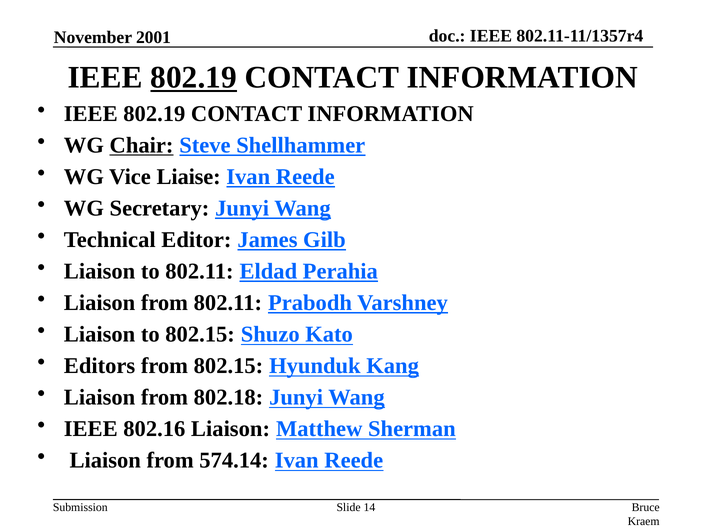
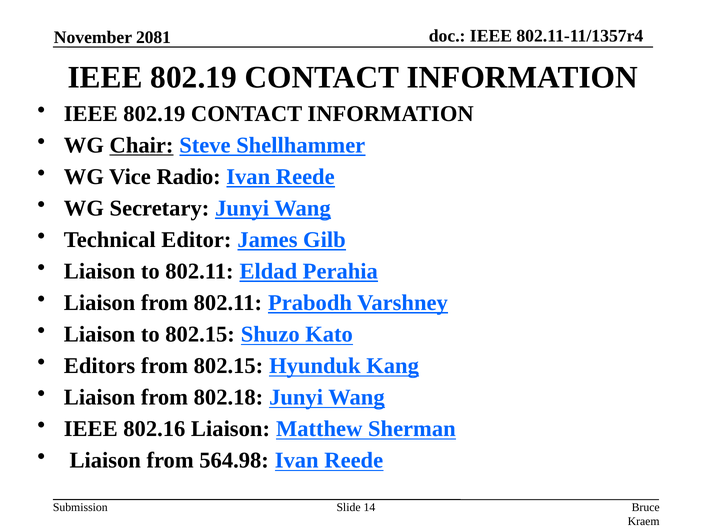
2001: 2001 -> 2081 (153, 38)
802.19 underline: present -> none (194, 77)
Liaise: Liaise -> Radio (189, 177)
574.14: 574.14 -> 564.98 (234, 461)
